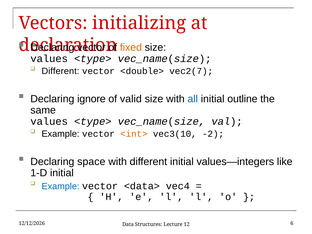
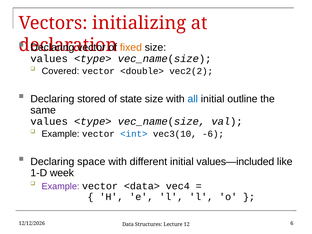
Different: Different -> Covered (60, 71)
vec2(7: vec2(7 -> vec2(2 (191, 71)
ignore: ignore -> stored (91, 99)
valid: valid -> state (131, 99)
<int> colour: orange -> blue (134, 134)
-2: -2 -> -6 (213, 134)
values—integers: values—integers -> values—included (235, 162)
1-D initial: initial -> week (62, 173)
Example colour: blue -> purple (61, 186)
